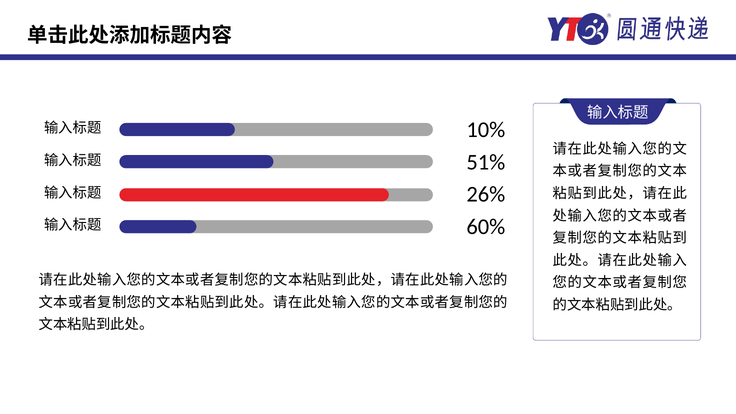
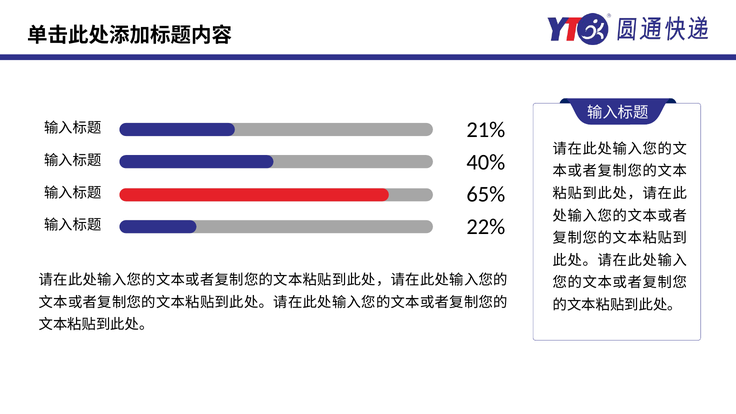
10%: 10% -> 21% (486, 130)
51%: 51% -> 40% (486, 162)
26%: 26% -> 65% (486, 195)
60%: 60% -> 22% (486, 227)
